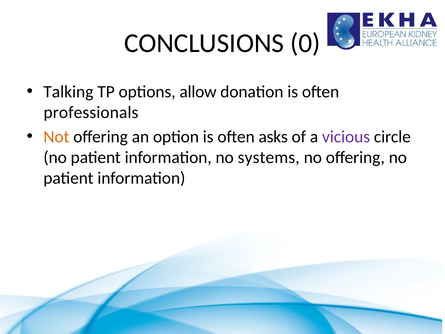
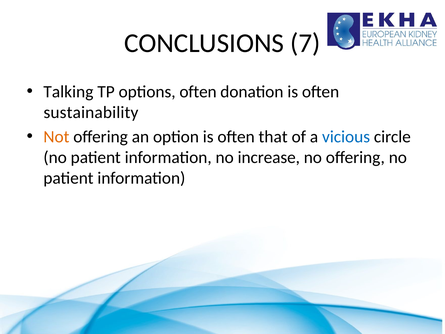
0: 0 -> 7 (305, 43)
options allow: allow -> often (198, 92)
professionals: professionals -> sustainability (91, 112)
asks: asks -> that (273, 137)
vicious colour: purple -> blue (346, 137)
systems: systems -> increase (269, 157)
